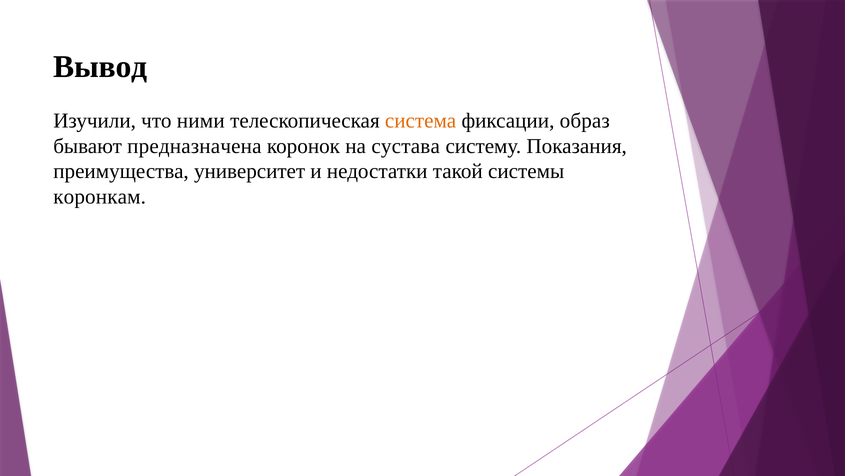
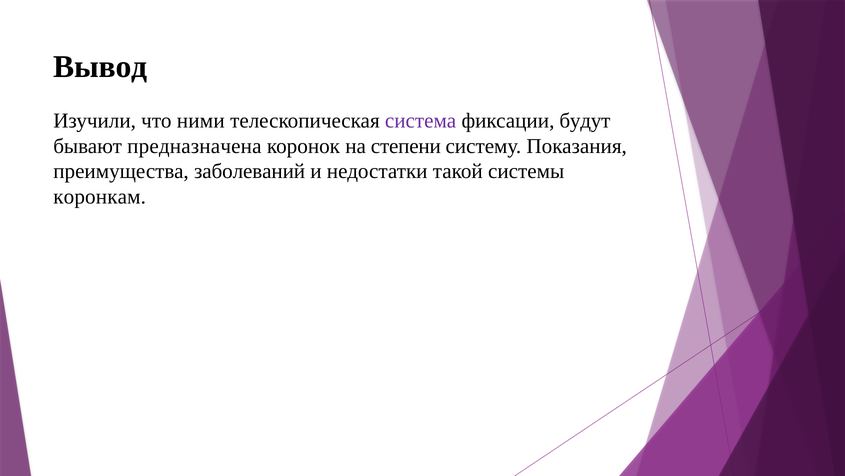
система colour: orange -> purple (421, 120)
образ: образ -> будут (585, 120)
сустава: сустава -> степени (406, 146)
университет: университет -> заболеваний (250, 171)
